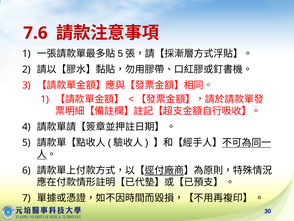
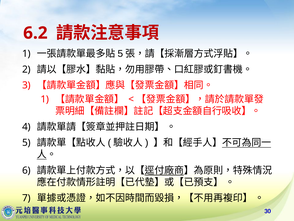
7.6: 7.6 -> 6.2 (35, 33)
